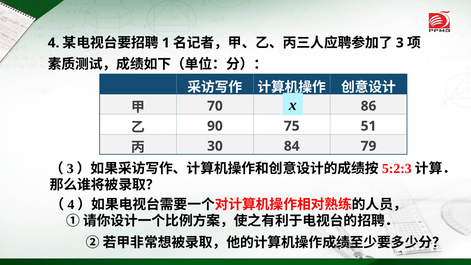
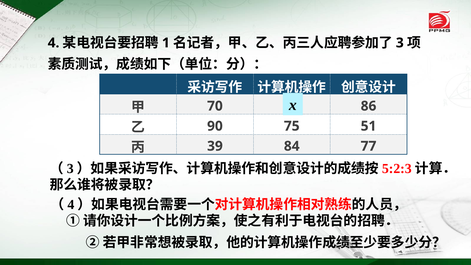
30: 30 -> 39 (215, 146)
79: 79 -> 77 (369, 146)
